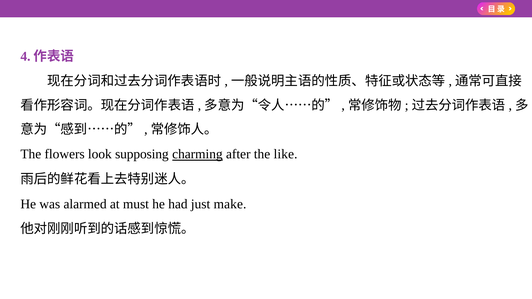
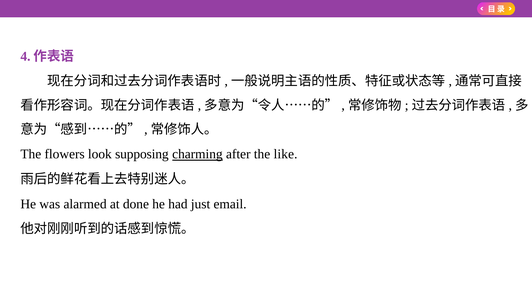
must: must -> done (136, 204)
make: make -> email (230, 204)
